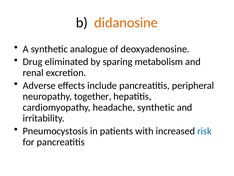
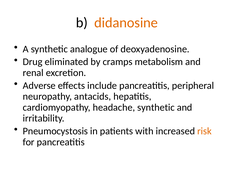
sparing: sparing -> cramps (118, 62)
together: together -> antacids (93, 96)
risk colour: blue -> orange (204, 131)
